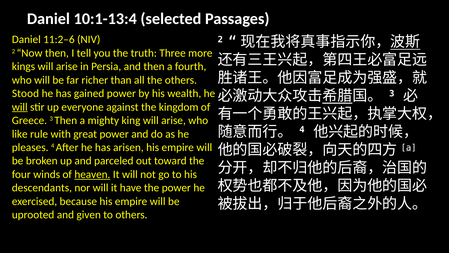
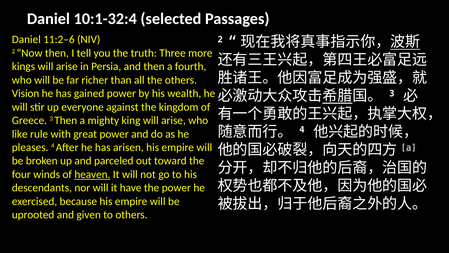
10:1-13:4: 10:1-13:4 -> 10:1-32:4 (105, 19)
Stood: Stood -> Vision (26, 93)
will underline: present -> none (20, 107)
